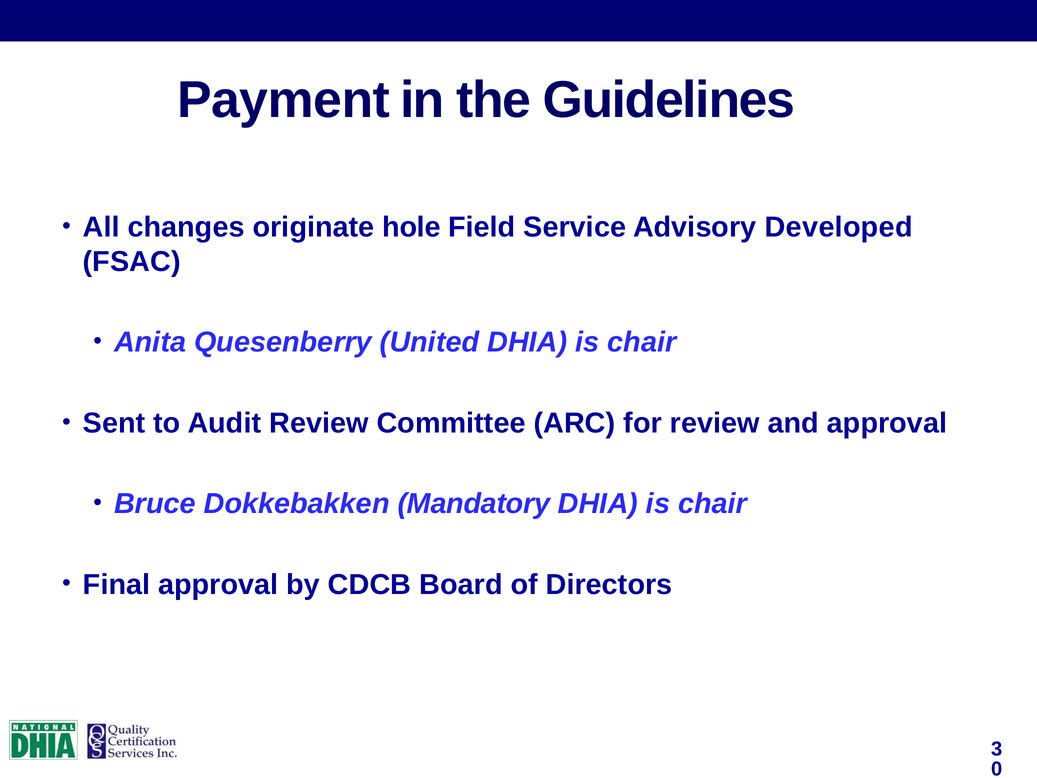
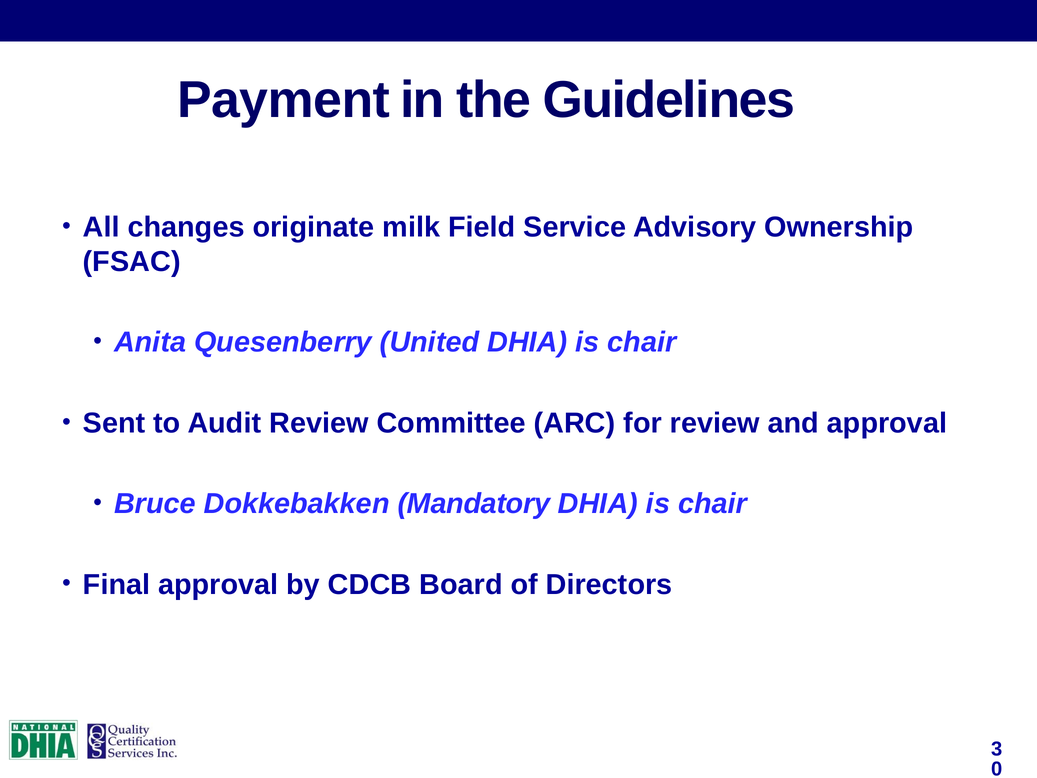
hole: hole -> milk (411, 227)
Developed: Developed -> Ownership (839, 227)
